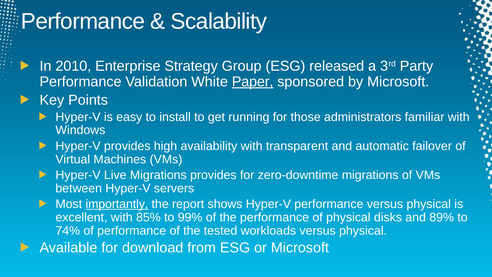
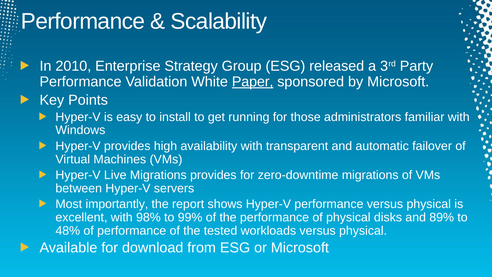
importantly underline: present -> none (117, 204)
85%: 85% -> 98% (148, 217)
74%: 74% -> 48% (68, 230)
